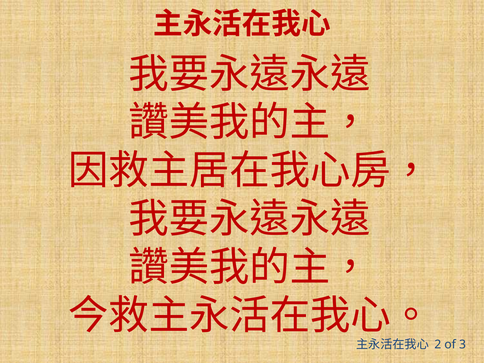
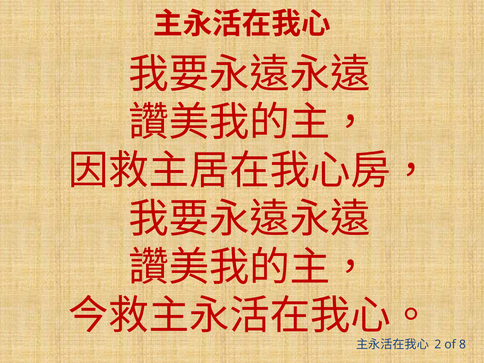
3: 3 -> 8 (462, 344)
